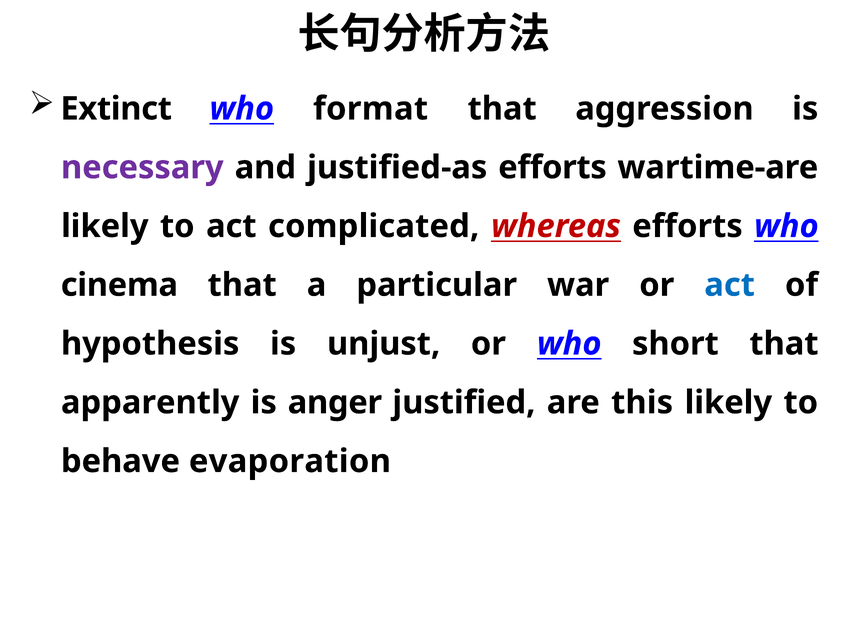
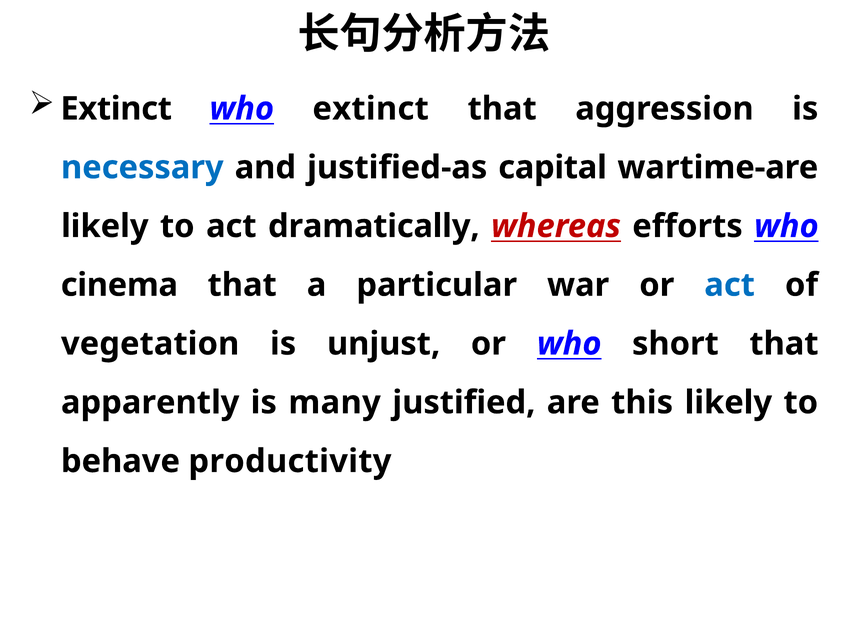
who format: format -> extinct (371, 109)
necessary colour: purple -> blue (142, 167)
justified-as efforts: efforts -> capital (552, 167)
complicated: complicated -> dramatically (374, 226)
hypothesis: hypothesis -> vegetation (150, 344)
anger: anger -> many (335, 402)
evaporation: evaporation -> productivity (290, 461)
